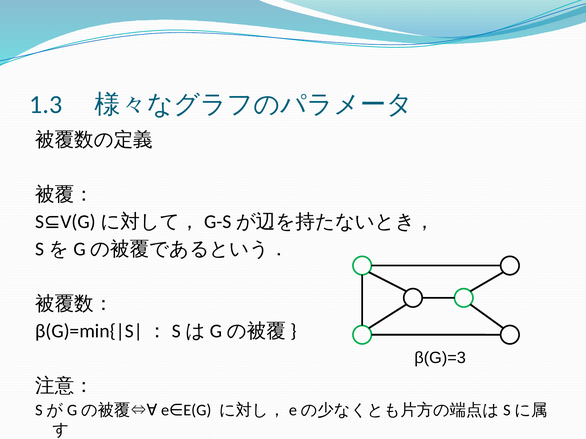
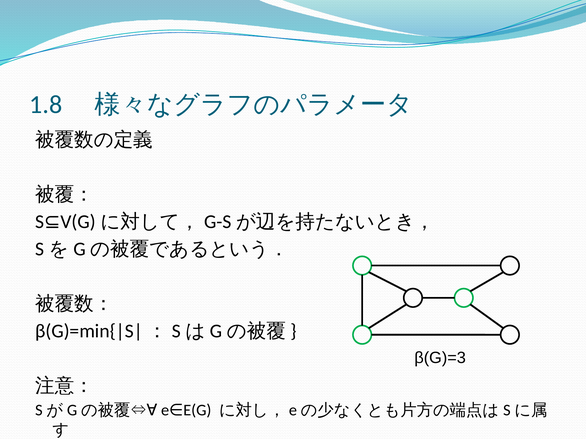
1.3: 1.3 -> 1.8 (46, 105)
